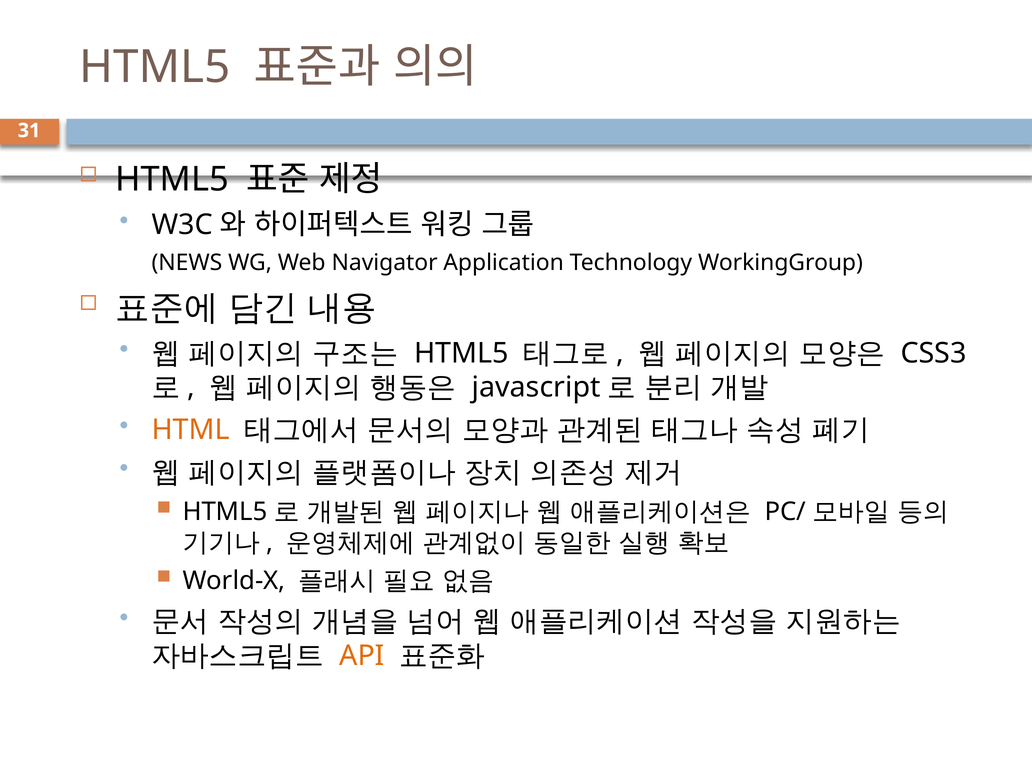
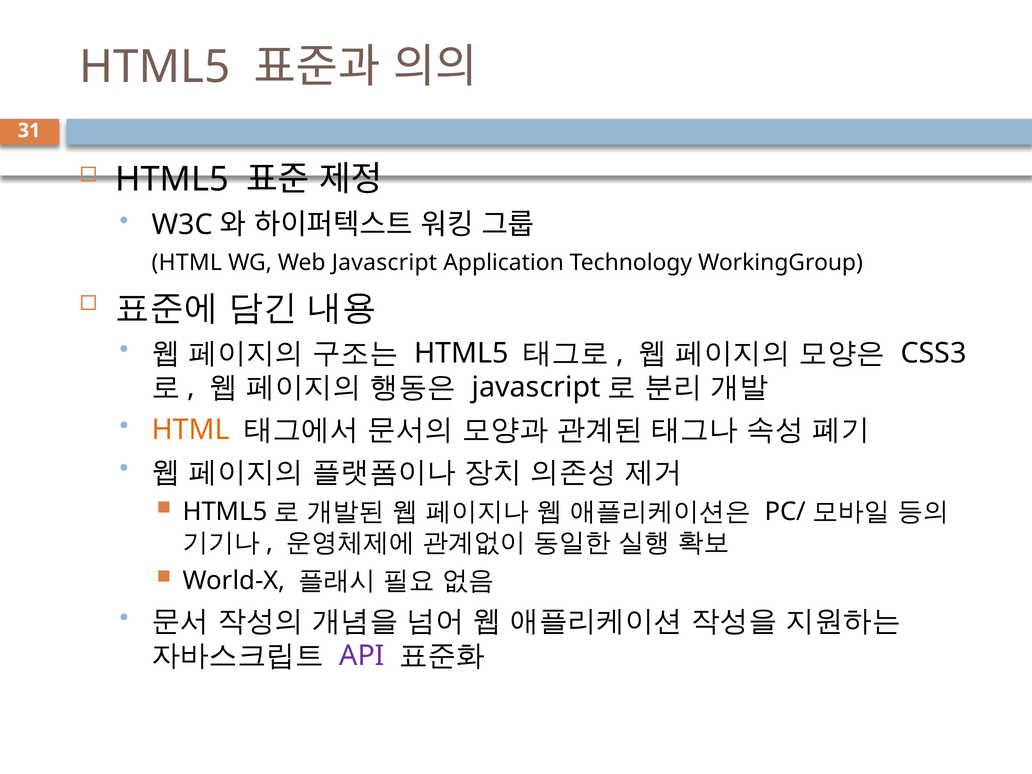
NEWS: NEWS -> HTML (187, 262)
Navigator: Navigator -> Javascript (384, 262)
API colour: orange -> purple (362, 656)
